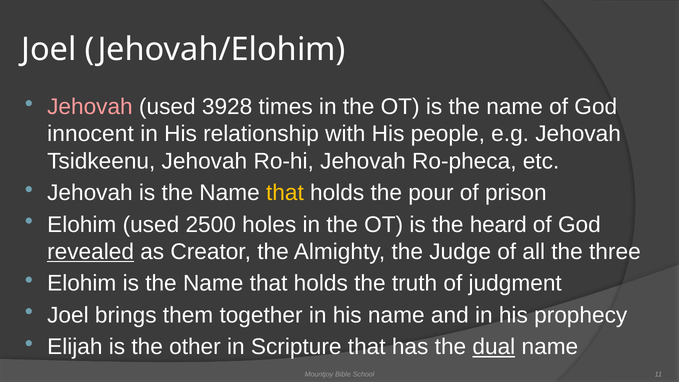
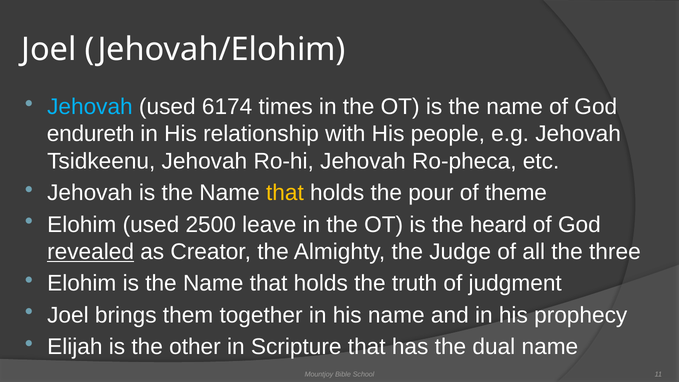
Jehovah colour: pink -> light blue (90, 107)
3928: 3928 -> 6174 (227, 107)
innocent: innocent -> endureth (91, 134)
prison: prison -> theme (516, 193)
holes: holes -> leave (269, 225)
dual underline: present -> none (494, 347)
